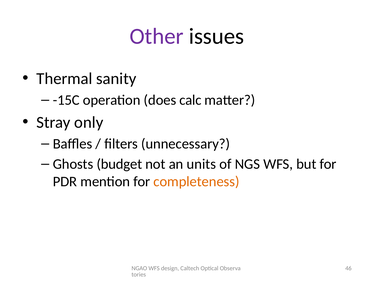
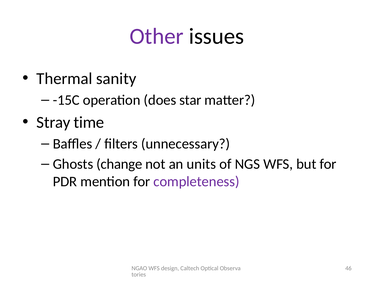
calc: calc -> star (190, 100)
only: only -> time (89, 122)
budget: budget -> change (119, 164)
completeness colour: orange -> purple (196, 181)
